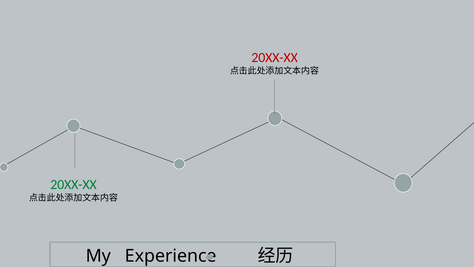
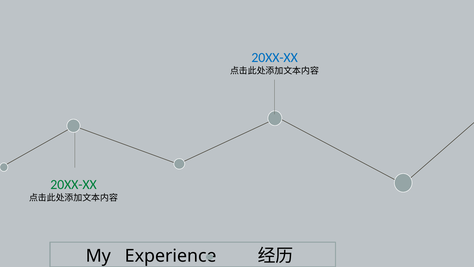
20XX-XX colour: red -> blue (275, 57)
